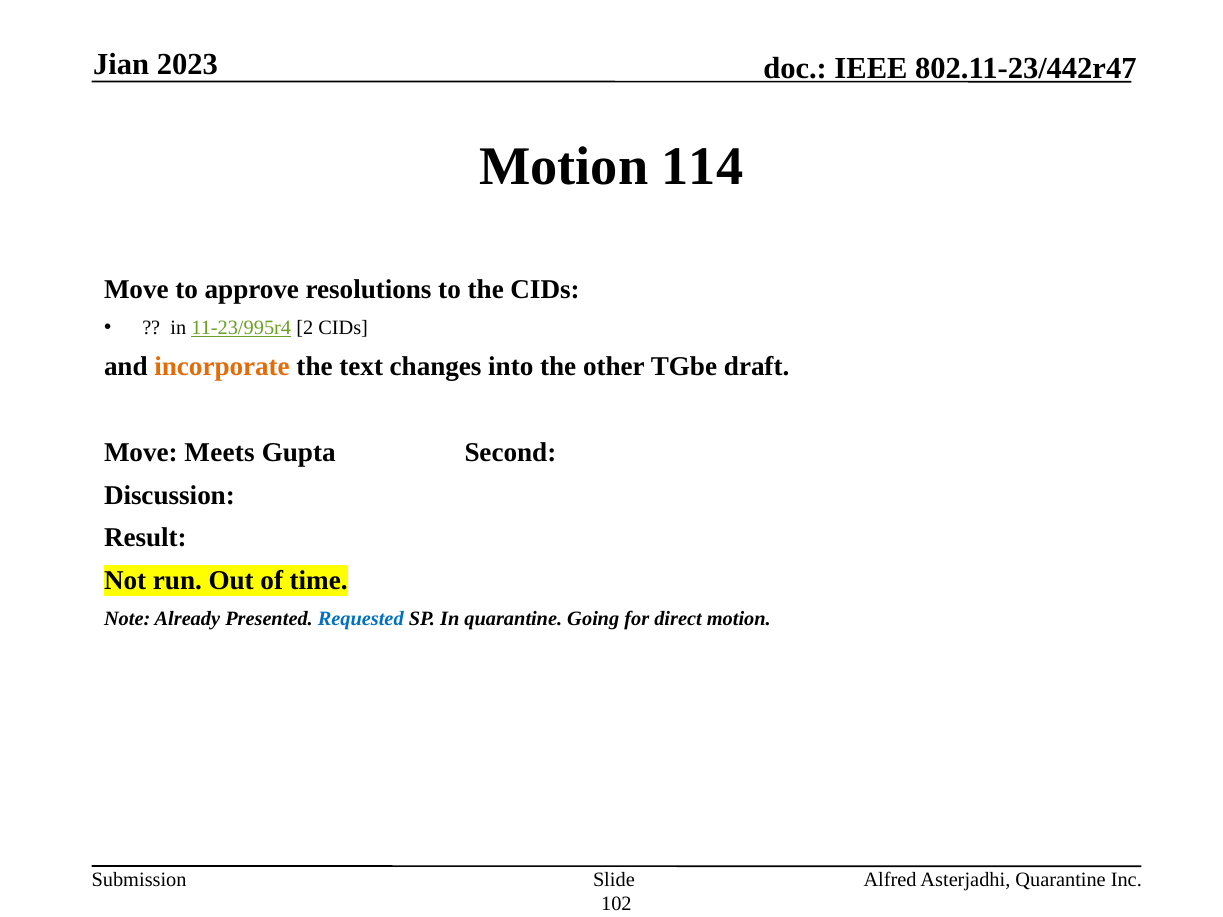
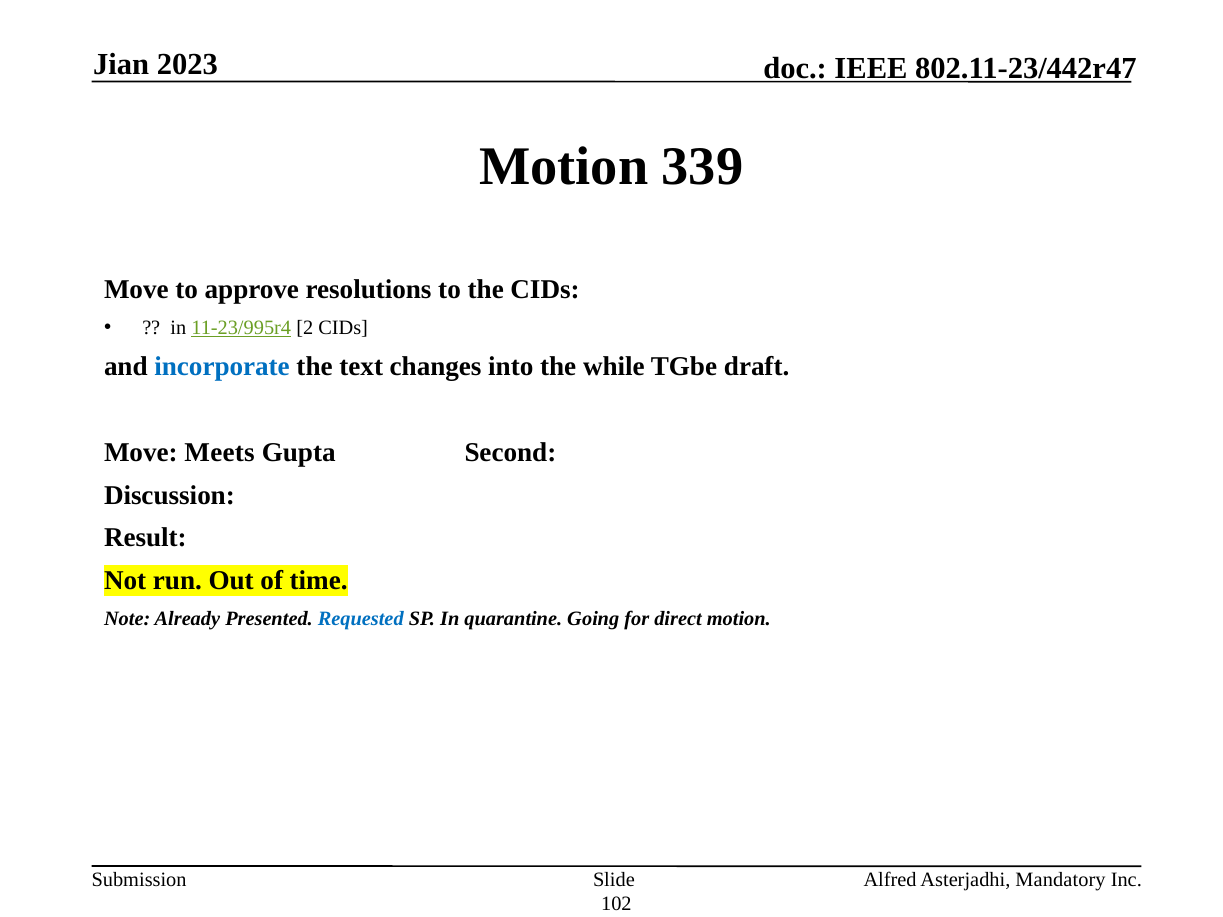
114: 114 -> 339 (703, 167)
incorporate colour: orange -> blue (222, 367)
other: other -> while (614, 367)
Asterjadhi Quarantine: Quarantine -> Mandatory (1061, 880)
